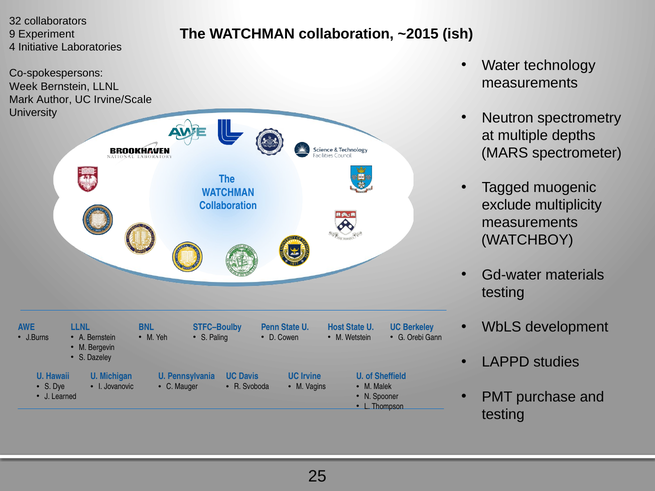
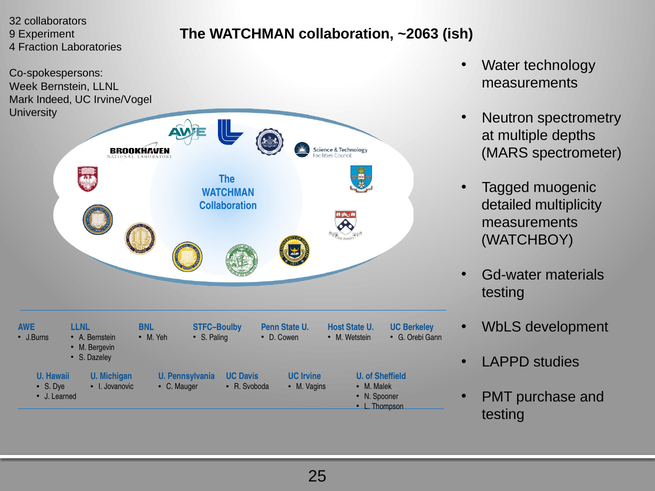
~2015: ~2015 -> ~2063 (418, 34)
Initiative: Initiative -> Fraction (38, 47)
Author: Author -> Indeed (54, 100)
Irvine/Scale: Irvine/Scale -> Irvine/Vogel (123, 100)
exclude: exclude -> detailed (507, 205)
